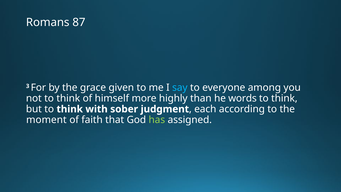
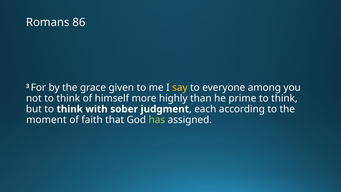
87: 87 -> 86 (79, 22)
say colour: light blue -> yellow (180, 88)
words: words -> prime (242, 98)
